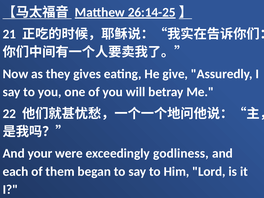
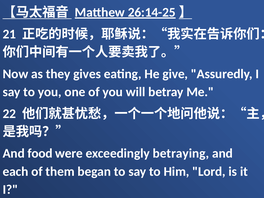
your: your -> food (40, 153)
godliness: godliness -> betraying (181, 153)
